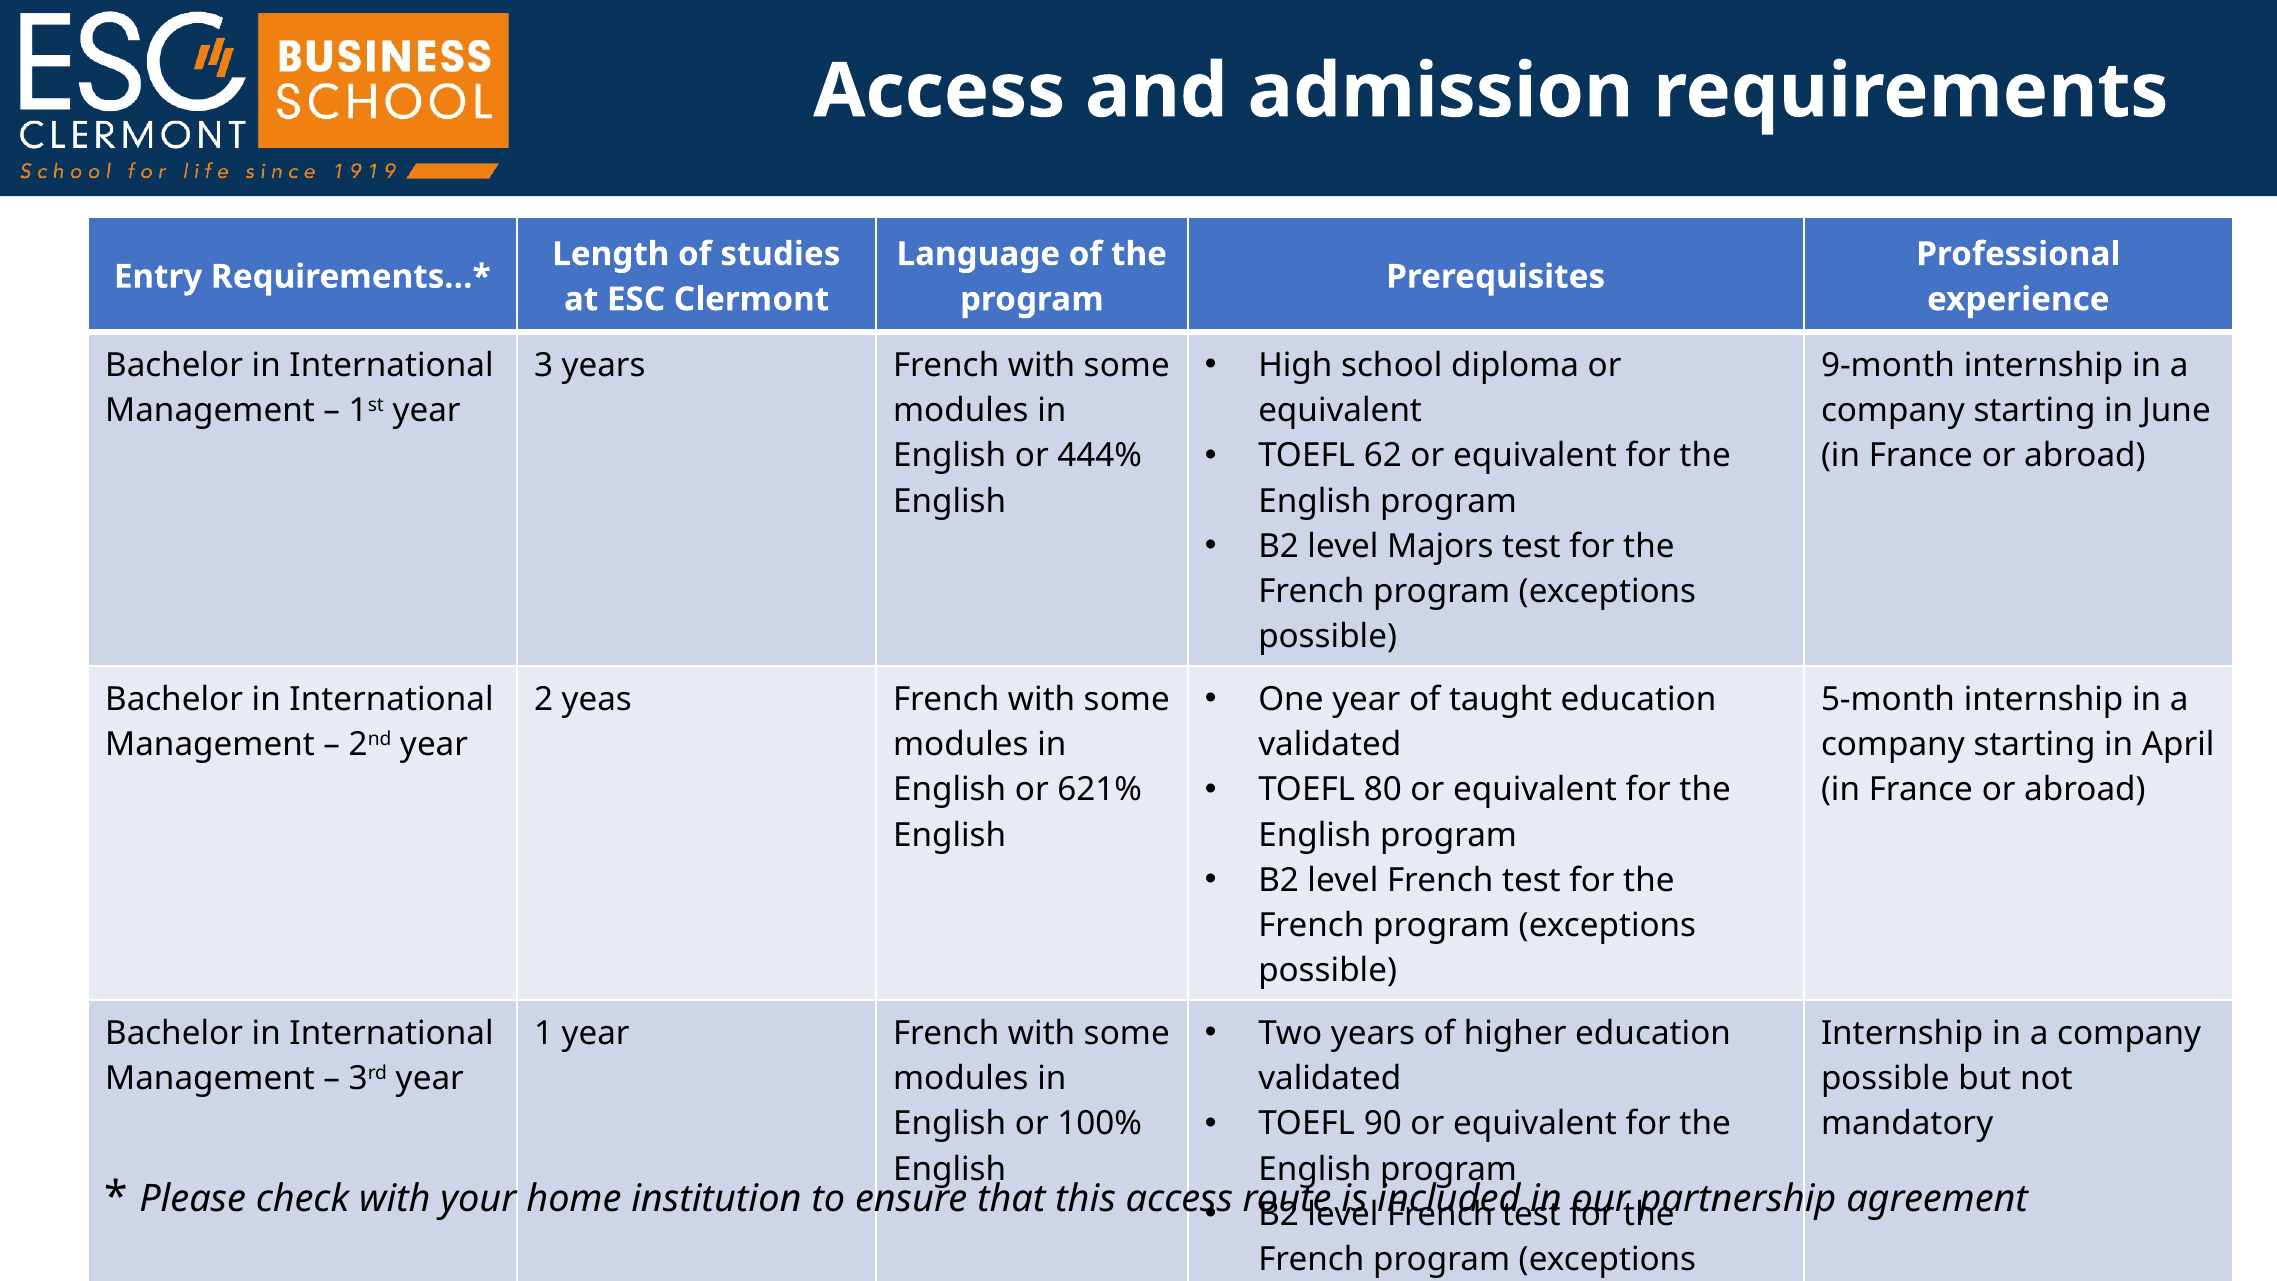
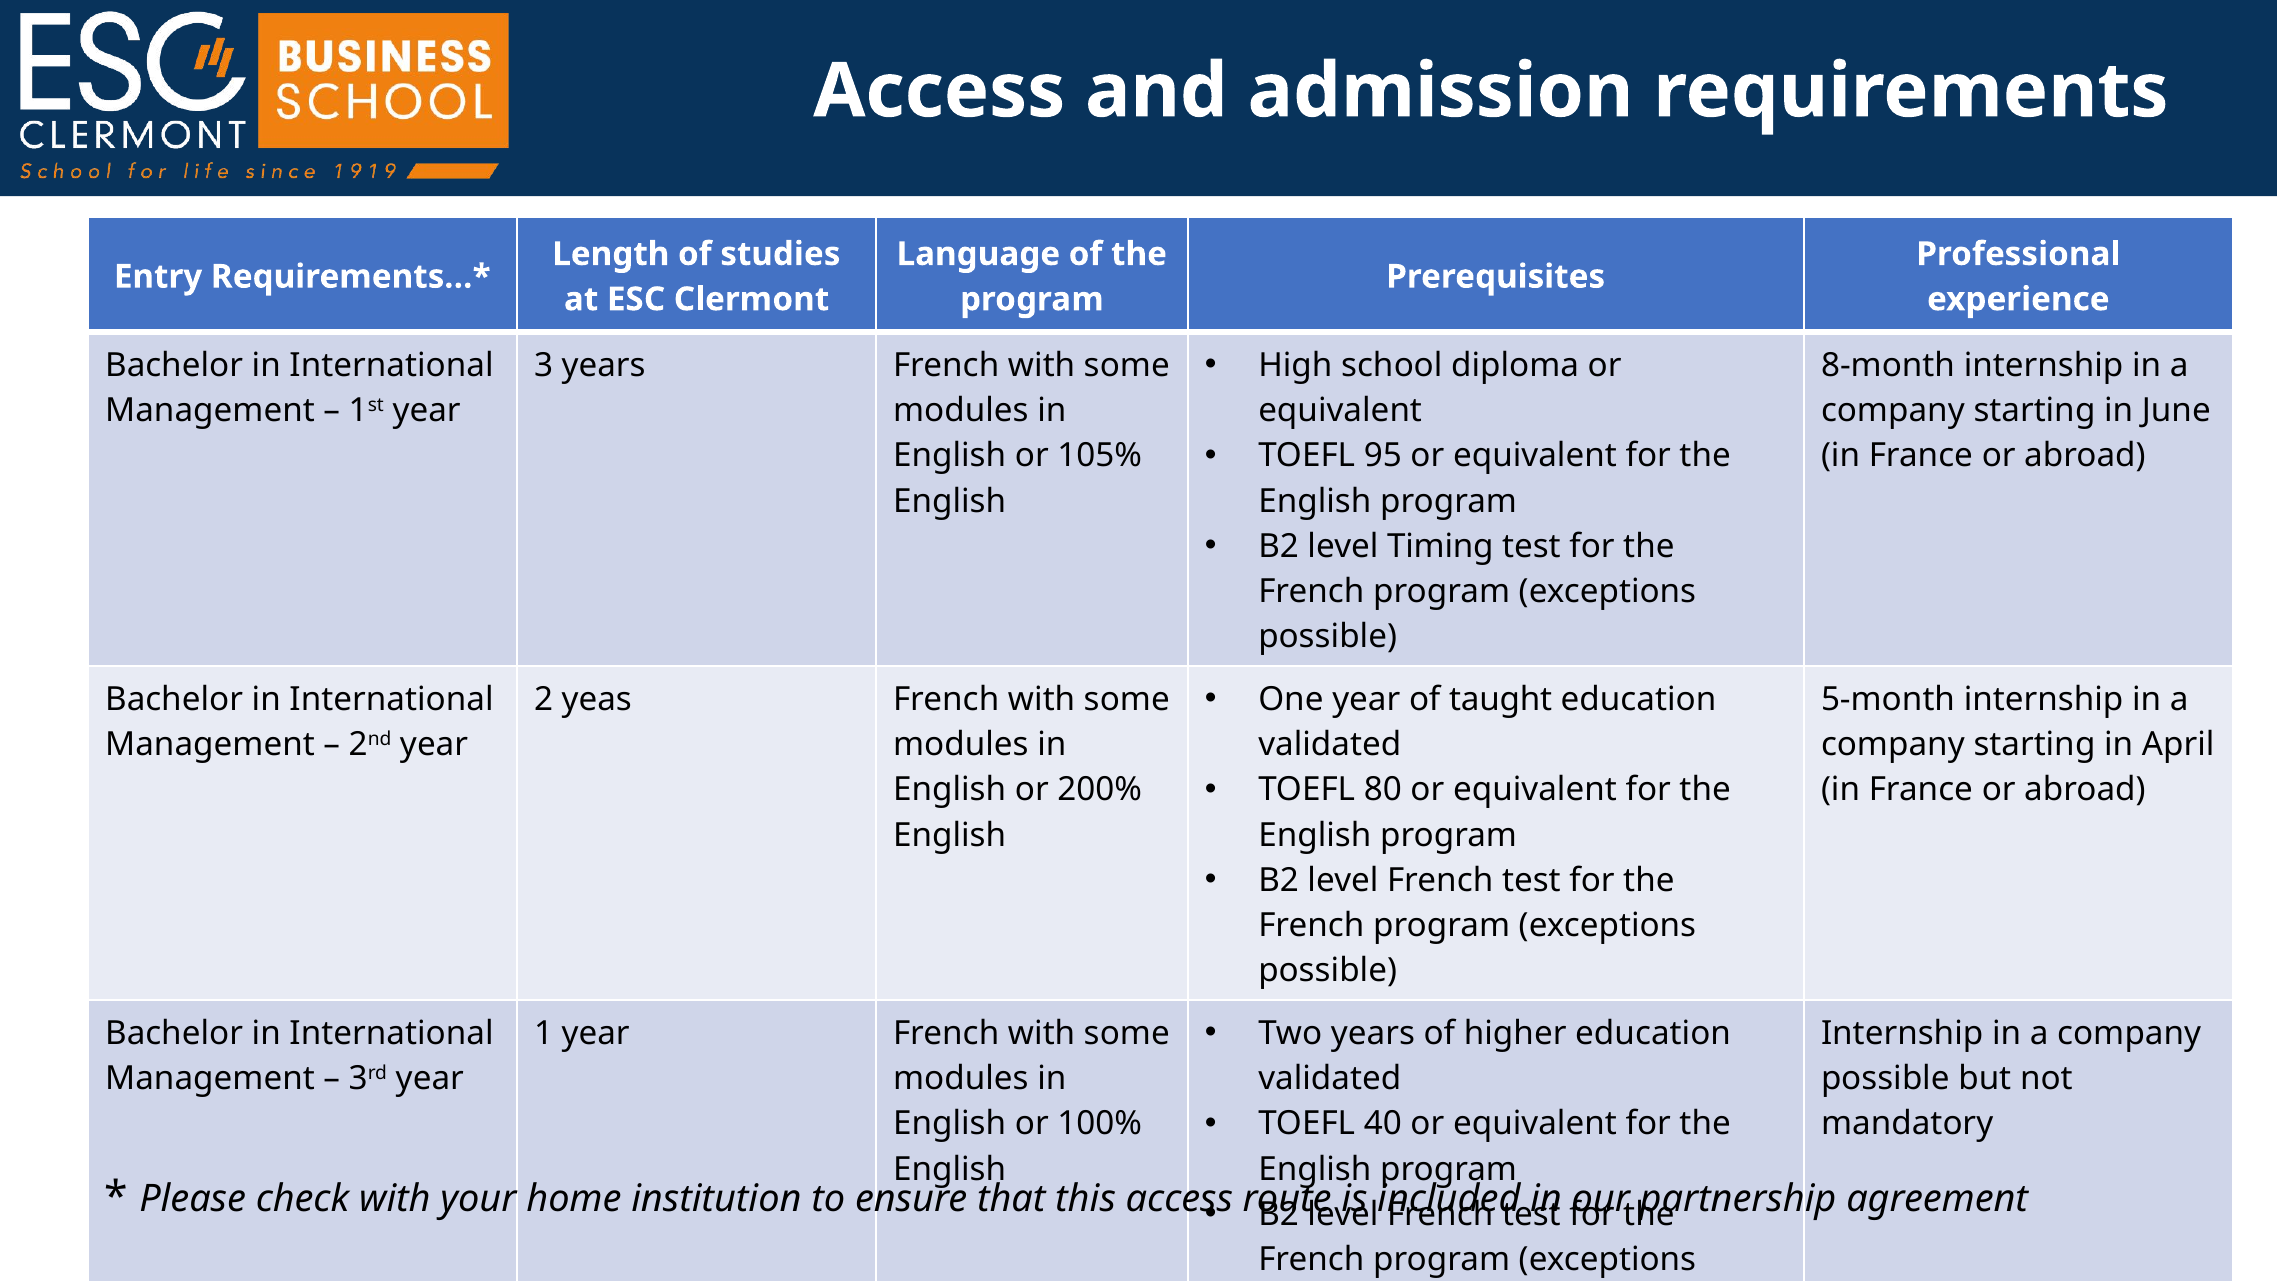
9-month: 9-month -> 8-month (1888, 365)
62: 62 -> 95 (1383, 456)
444%: 444% -> 105% (1100, 456)
Majors: Majors -> Timing (1440, 546)
621%: 621% -> 200% (1100, 790)
90: 90 -> 40 (1383, 1124)
